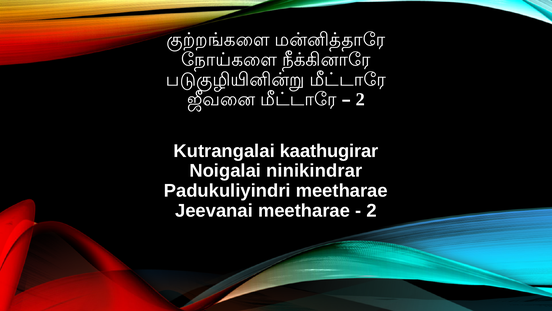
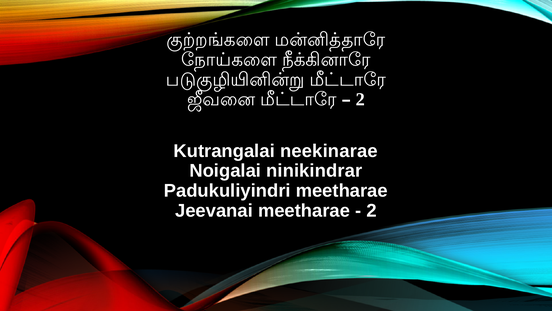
kaathugirar: kaathugirar -> neekinarae (329, 151)
